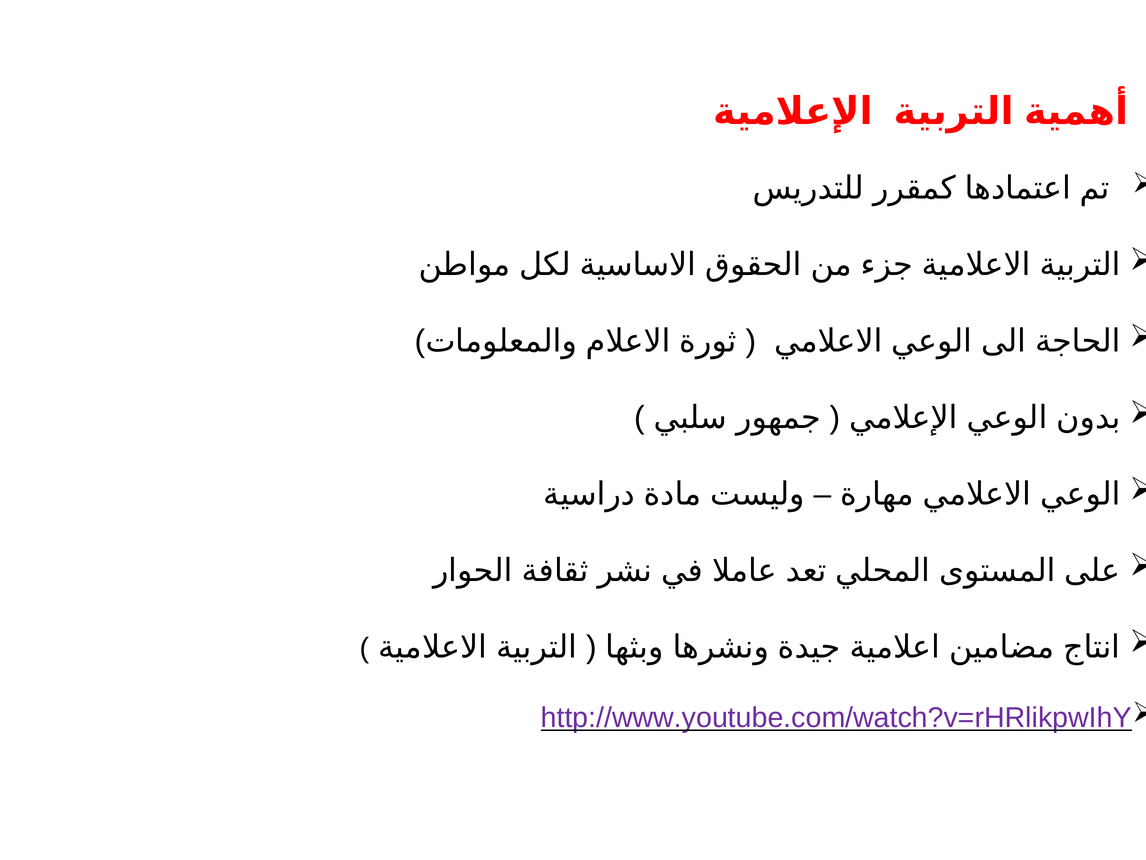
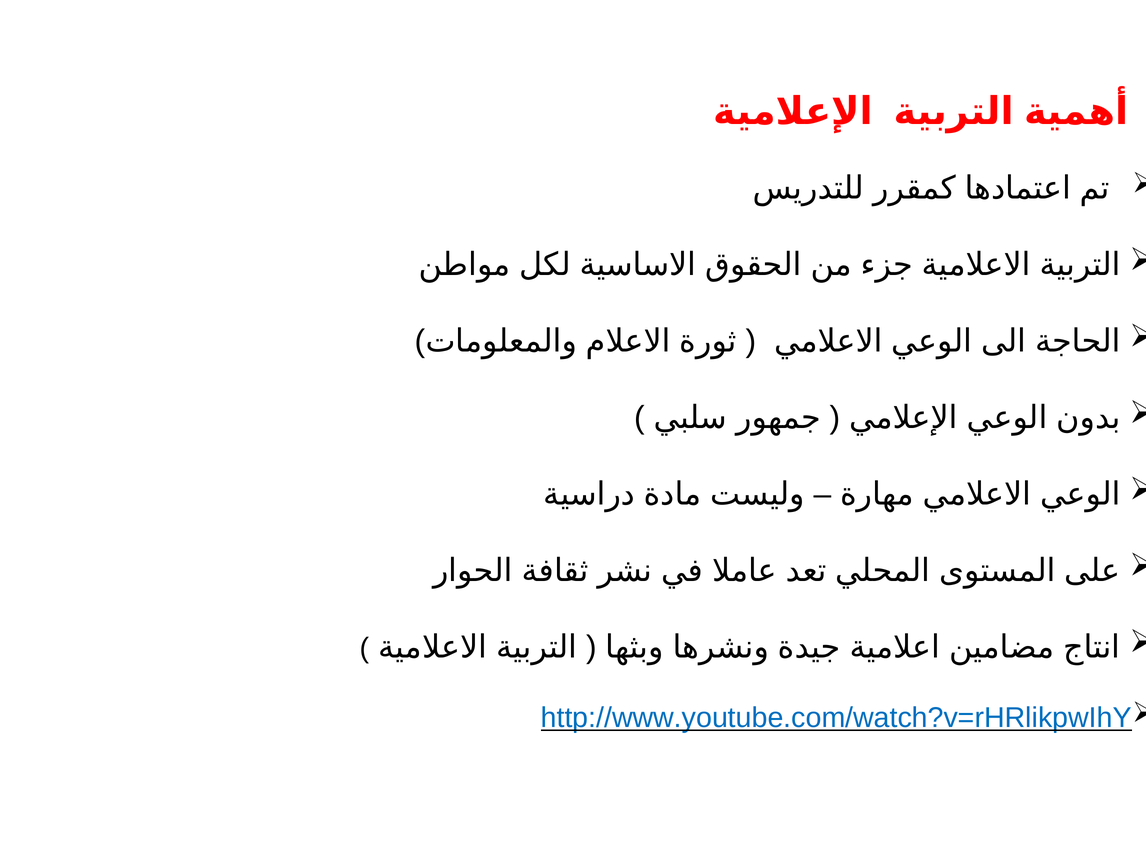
http://www.youtube.com/watch?v=rHRlikpwIhY colour: purple -> blue (836, 717)
